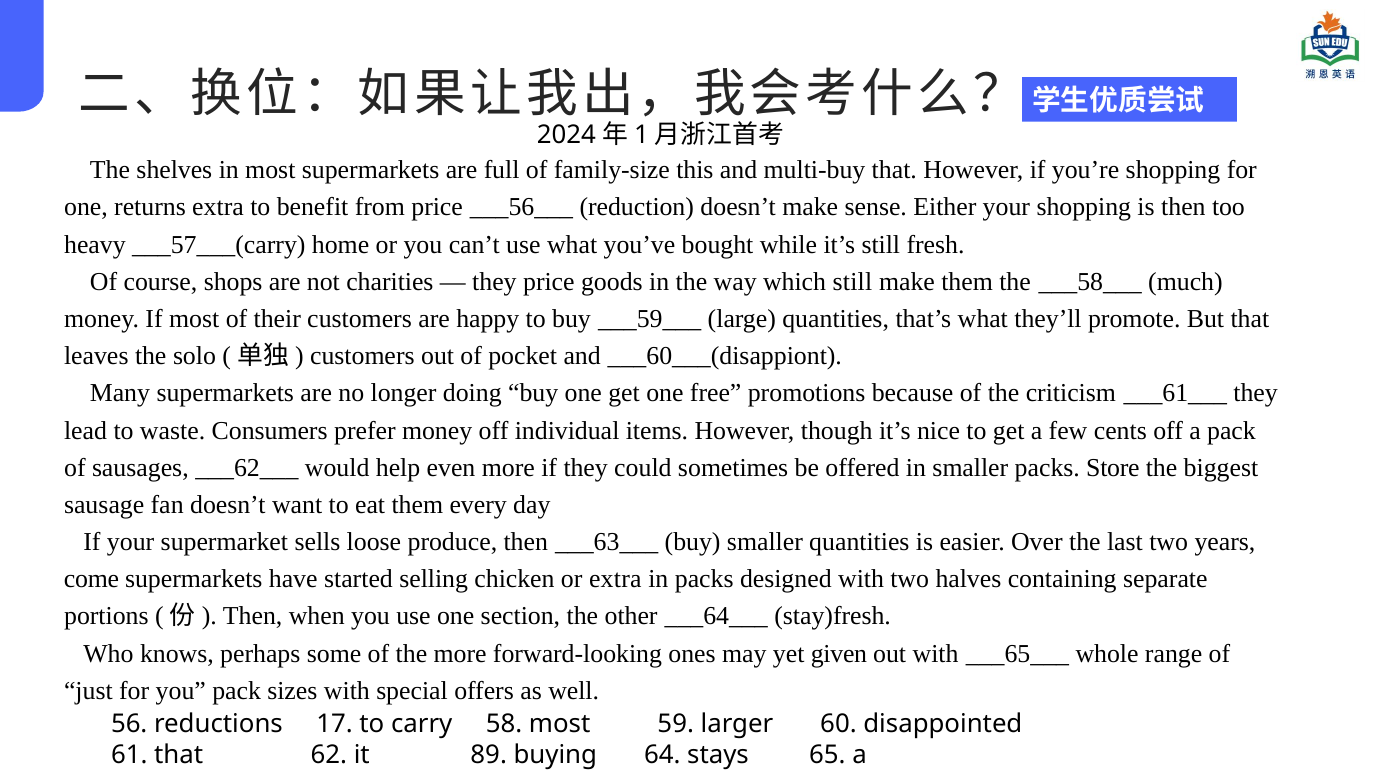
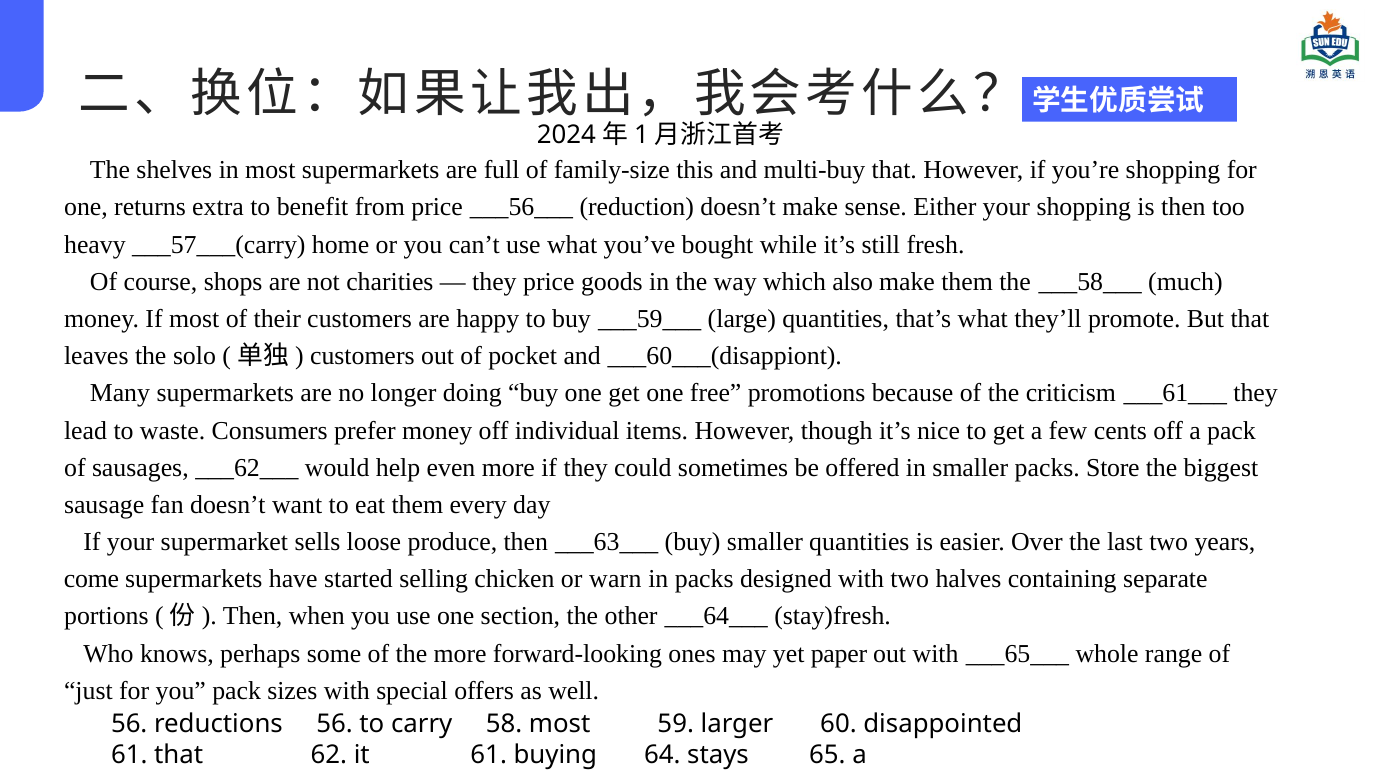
which still: still -> also (853, 282)
or extra: extra -> warn (615, 579)
given: given -> paper (839, 653)
reductions 17: 17 -> 56 (335, 724)
it 89: 89 -> 61 (489, 755)
